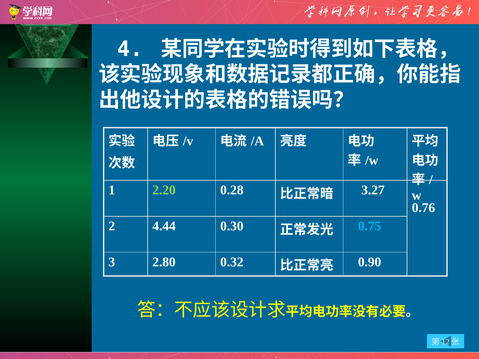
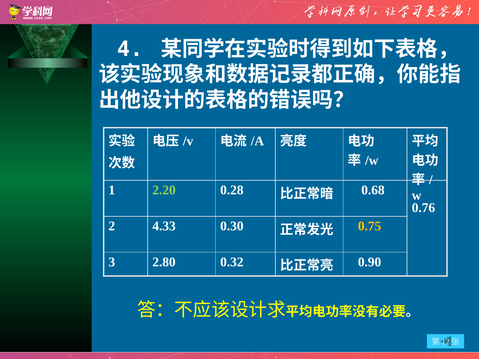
3.27: 3.27 -> 0.68 (373, 190)
4.44: 4.44 -> 4.33 (164, 226)
0.75 colour: light blue -> yellow (370, 226)
